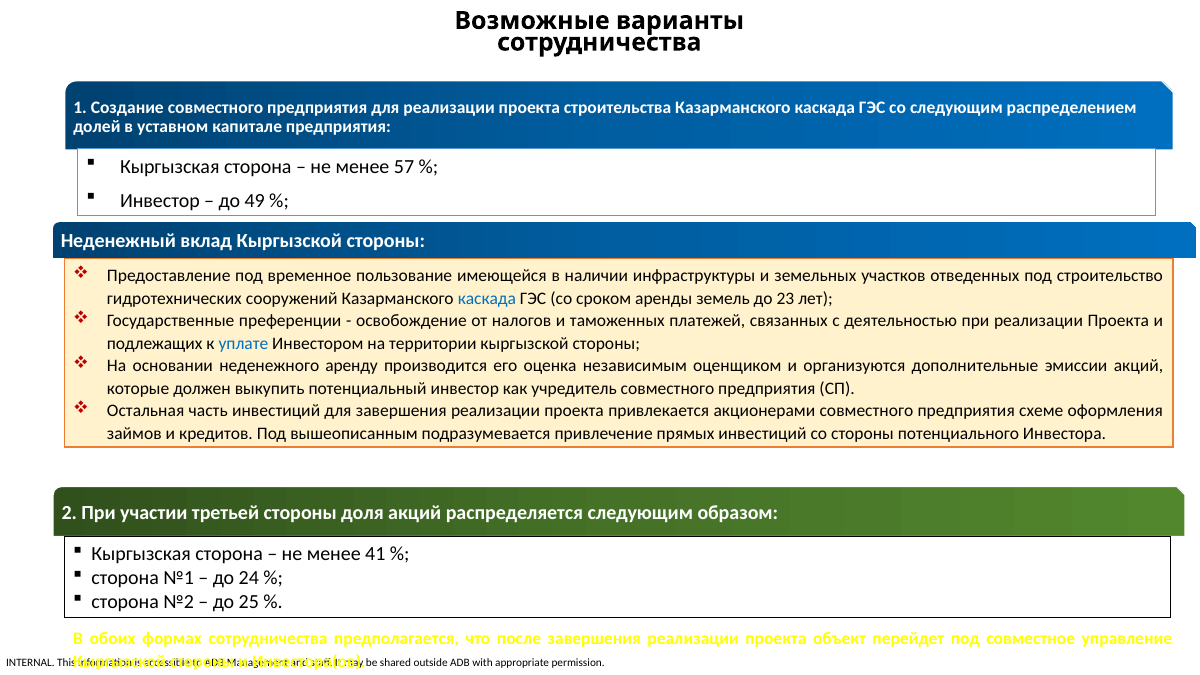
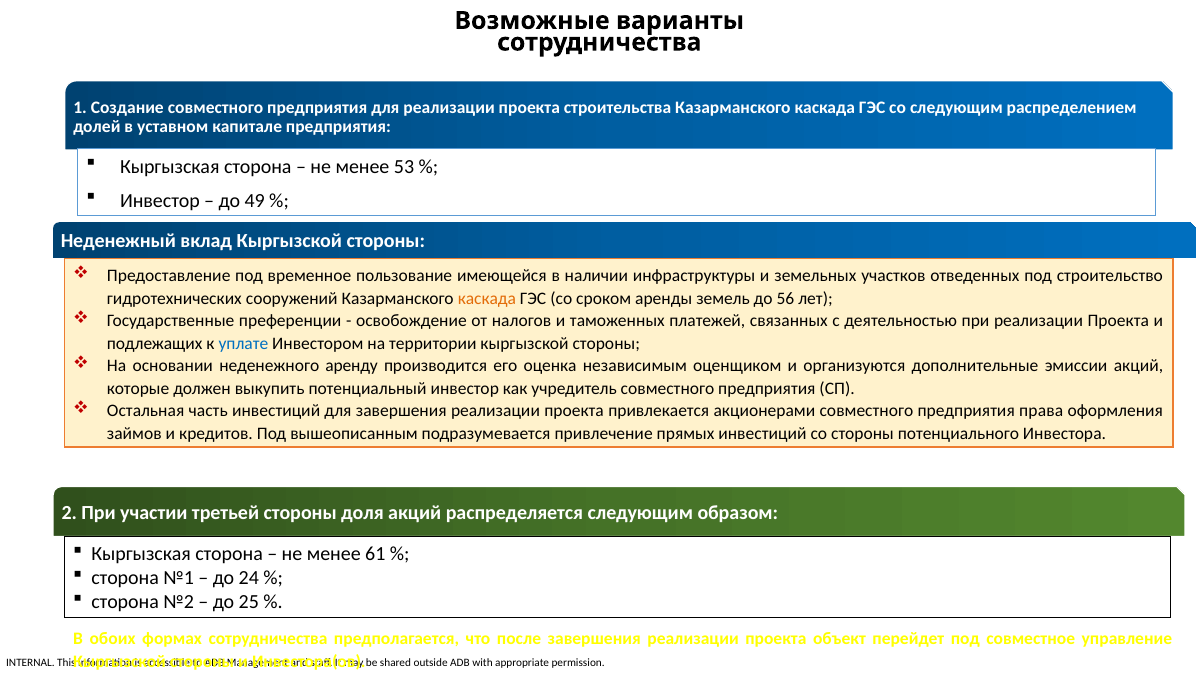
57: 57 -> 53 (404, 167)
каскада colour: blue -> orange (487, 298)
23: 23 -> 56 (785, 298)
схеме: схеме -> права (1041, 411)
41: 41 -> 61 (375, 554)
